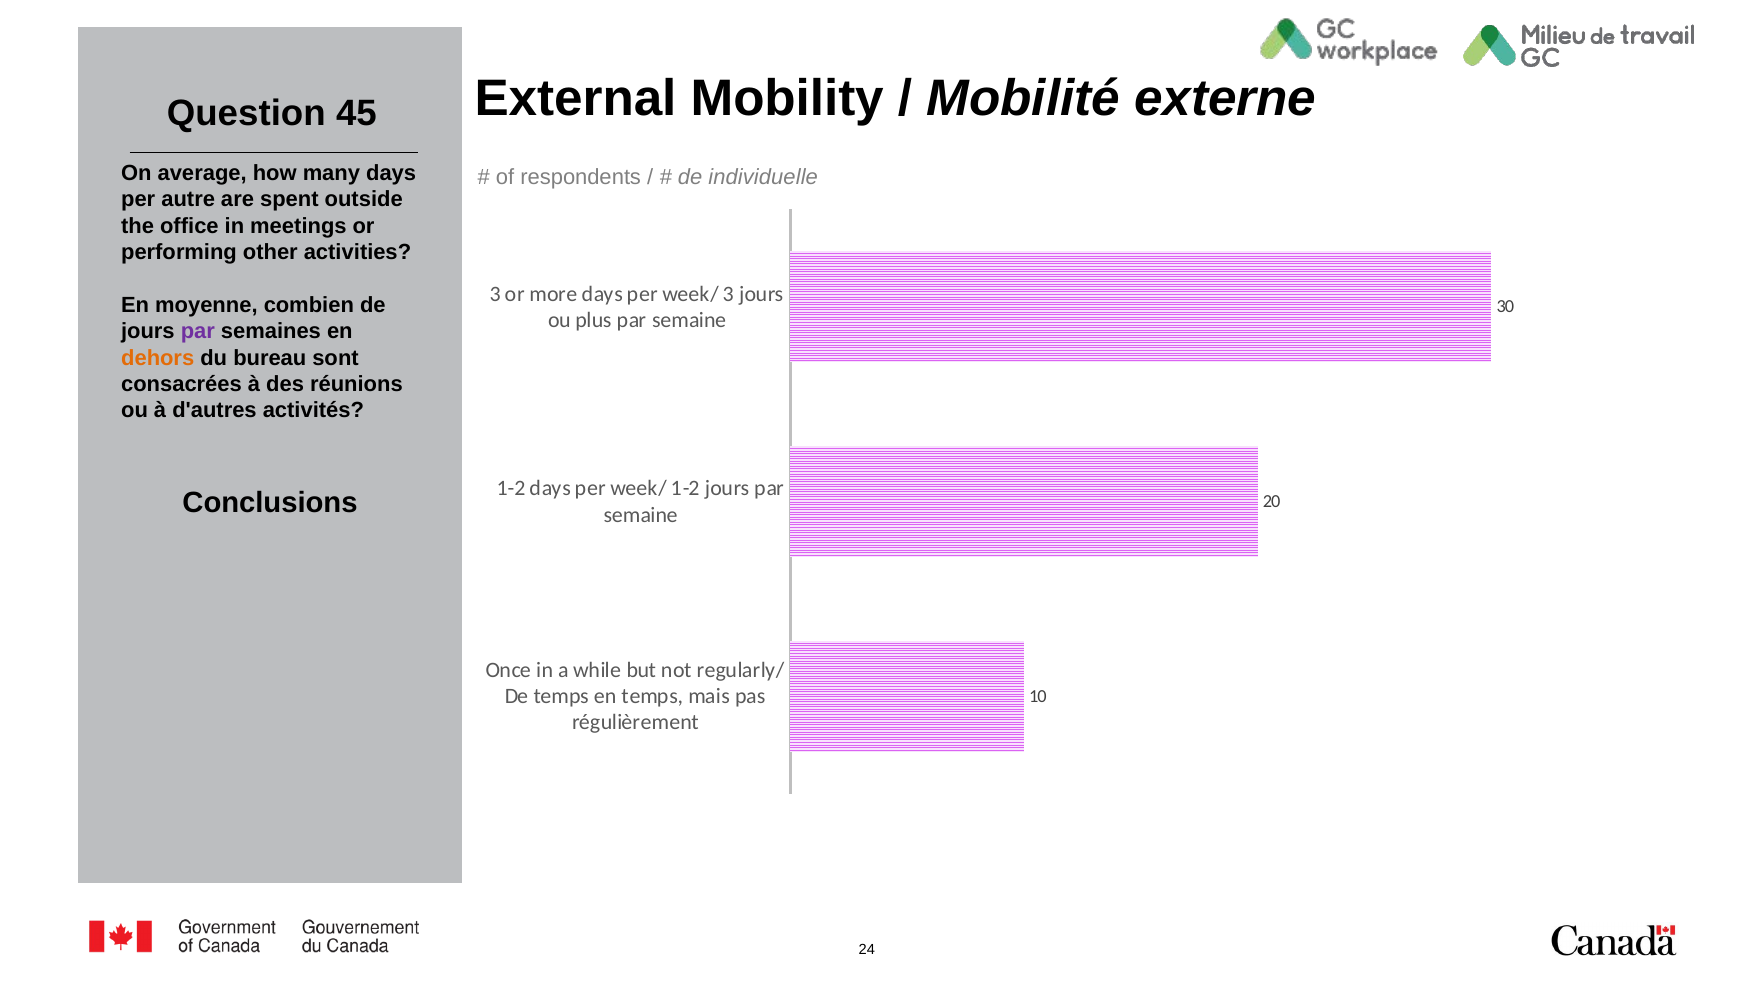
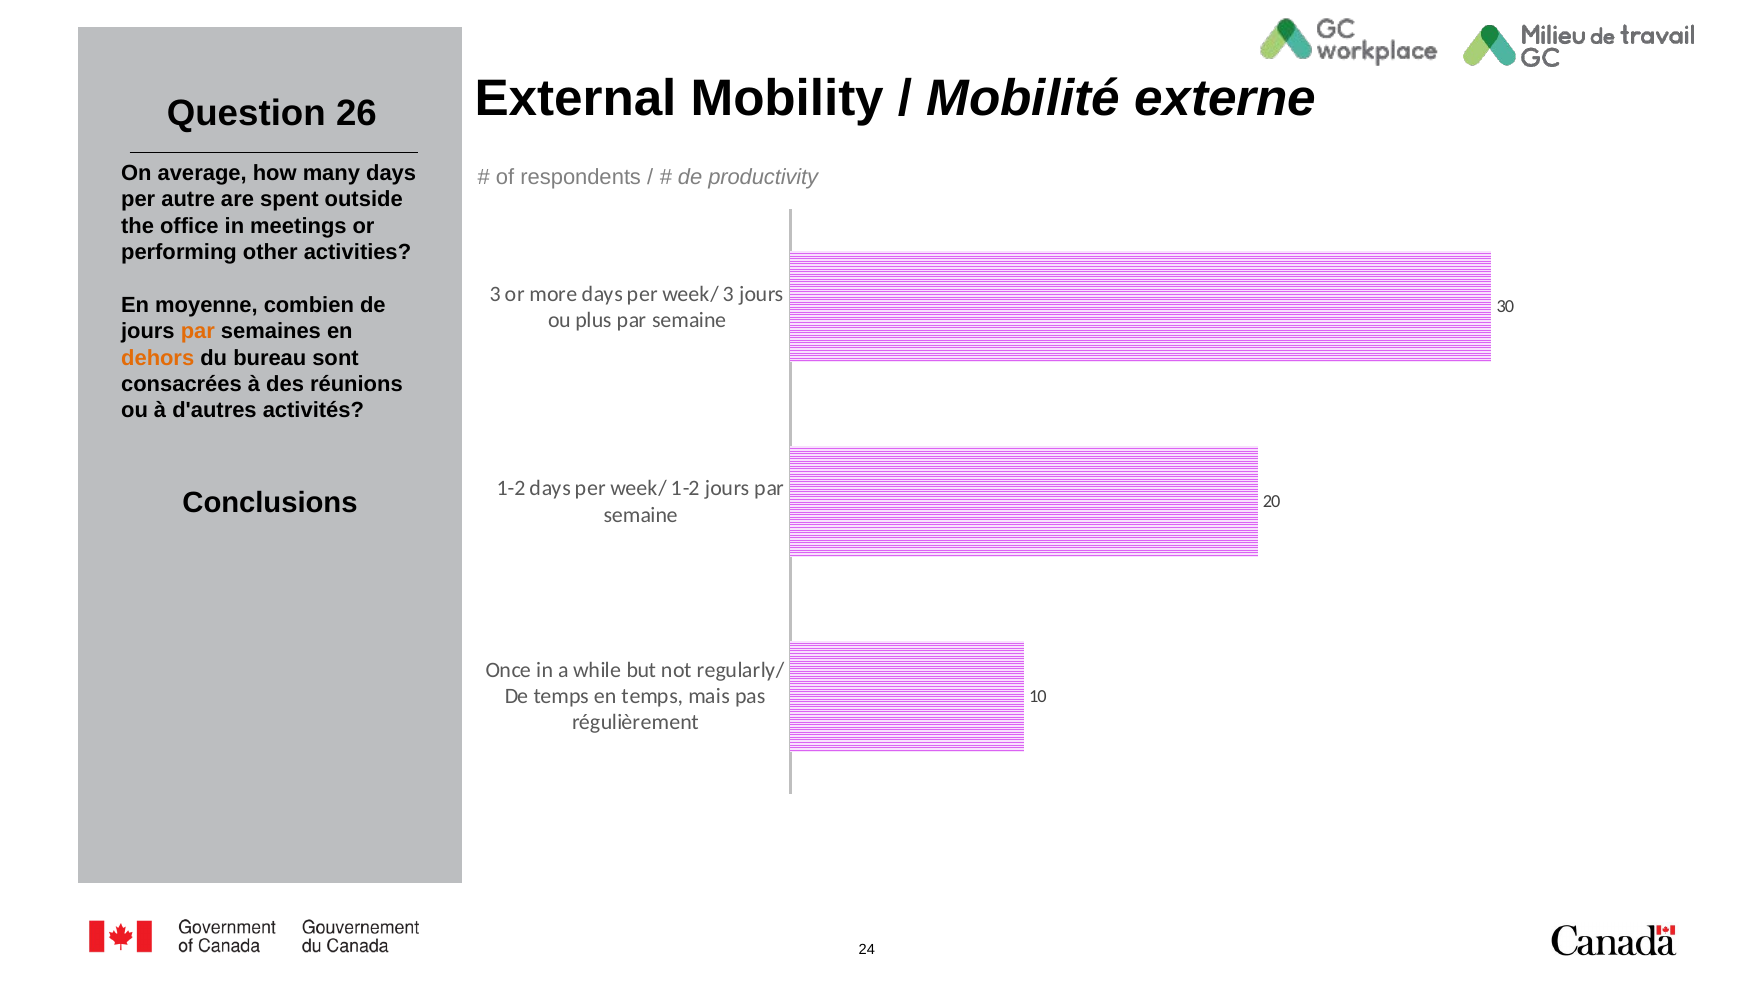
45: 45 -> 26 (356, 113)
individuelle: individuelle -> productivity (763, 177)
par colour: purple -> orange (198, 332)
